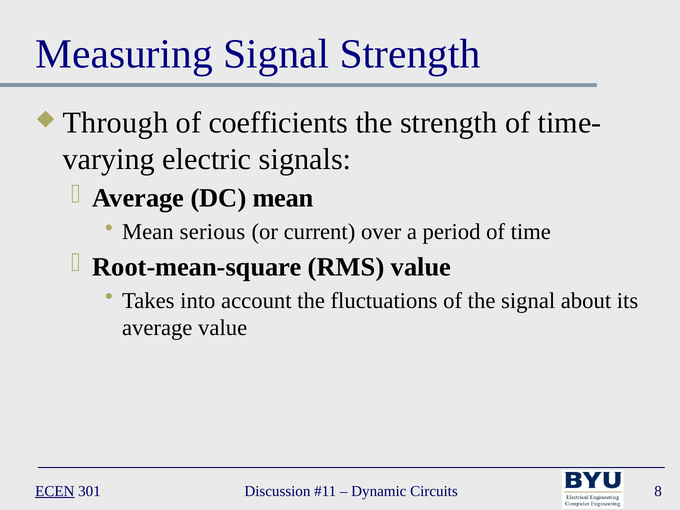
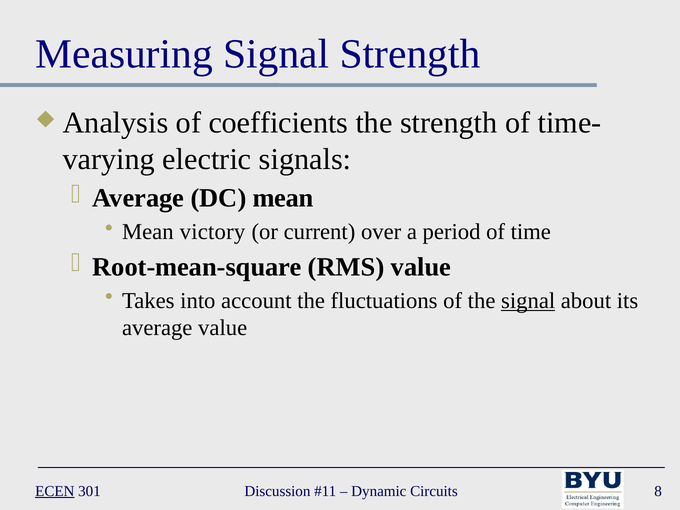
Through: Through -> Analysis (115, 123)
serious: serious -> victory (213, 232)
signal underline: none -> present (528, 301)
